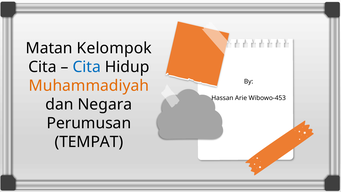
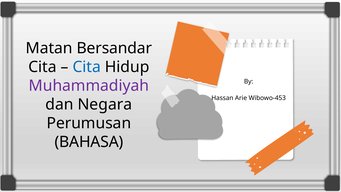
Kelompok: Kelompok -> Bersandar (114, 48)
Muhammadiyah colour: orange -> purple (89, 86)
TEMPAT: TEMPAT -> BAHASA (89, 142)
